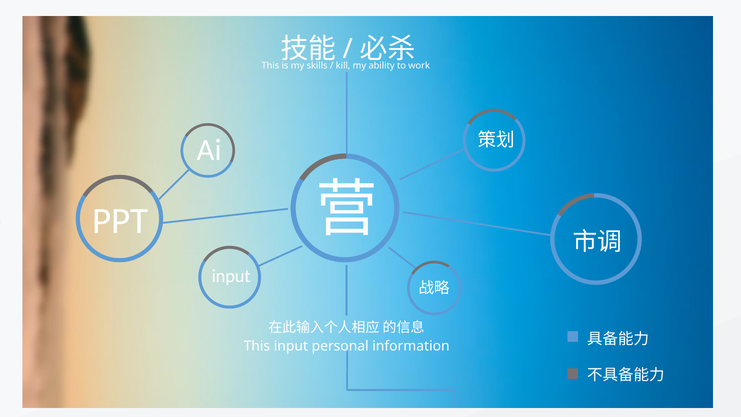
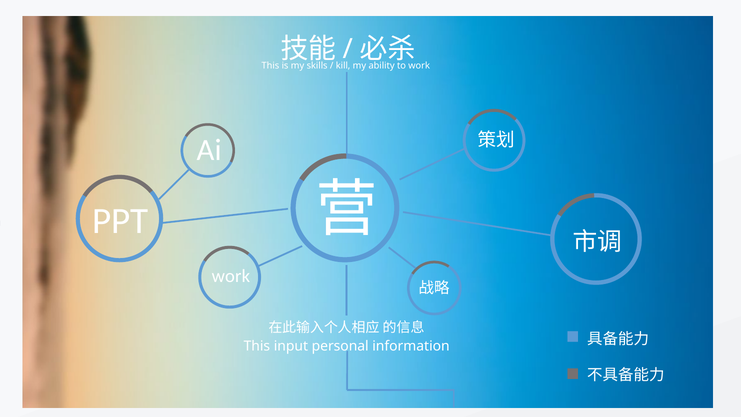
input: input -> work (231, 276)
